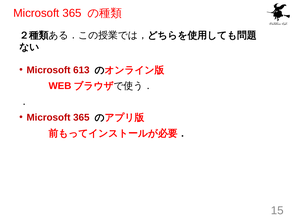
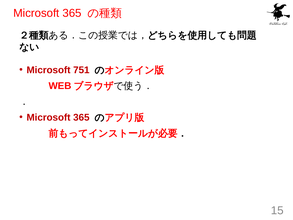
613: 613 -> 751 (81, 70)
